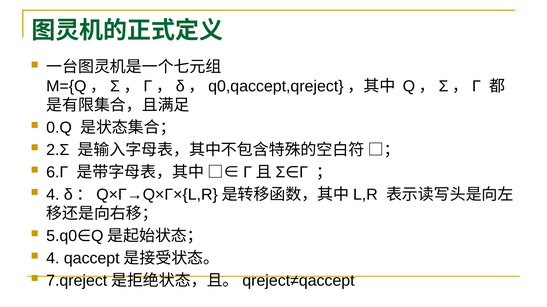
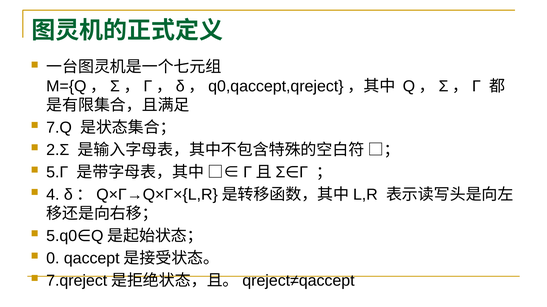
0.Q: 0.Q -> 7.Q (59, 128)
6.Γ: 6.Γ -> 5.Γ (57, 173)
4: 4 -> 0 (53, 259)
